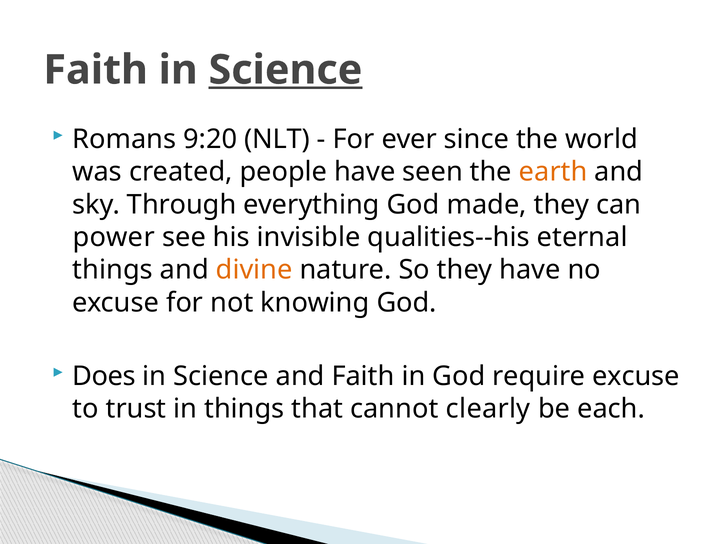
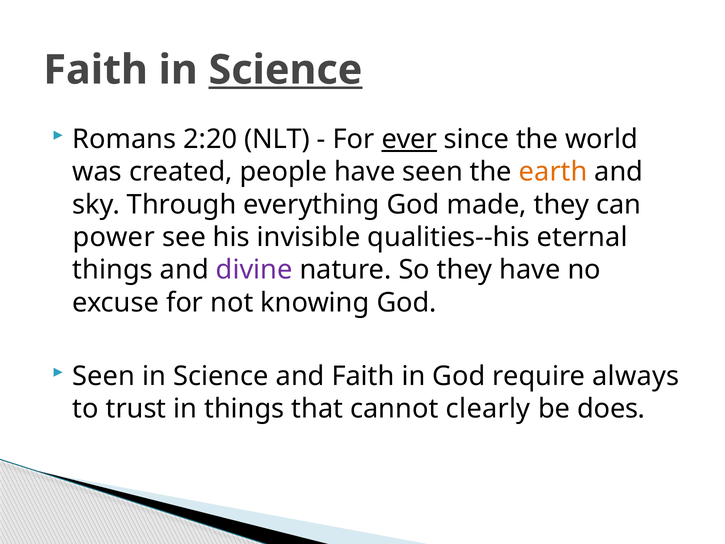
9:20: 9:20 -> 2:20 (210, 139)
ever underline: none -> present (409, 139)
divine colour: orange -> purple (254, 270)
Does: Does -> Seen (104, 376)
require excuse: excuse -> always (636, 376)
each: each -> does (611, 409)
